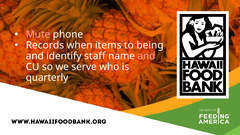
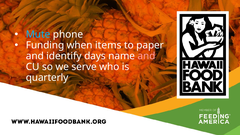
Mute colour: pink -> light blue (38, 34)
Records: Records -> Funding (45, 45)
being: being -> paper (150, 45)
staff: staff -> days (95, 56)
